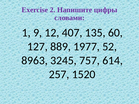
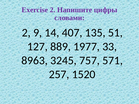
1: 1 -> 2 (26, 33)
12: 12 -> 14 (52, 33)
60: 60 -> 51 (115, 33)
52: 52 -> 33 (110, 47)
614: 614 -> 571 (113, 61)
